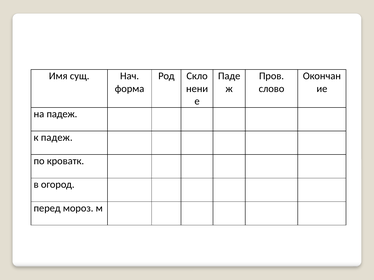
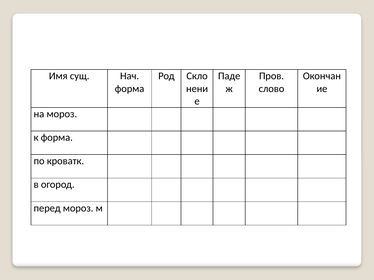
на падеж: падеж -> мороз (62, 114)
к падеж: падеж -> форма (57, 138)
